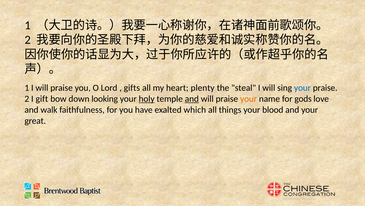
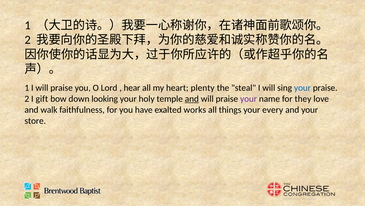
gifts: gifts -> hear (132, 88)
holy underline: present -> none (147, 99)
your colour: orange -> purple (249, 99)
gods: gods -> they (303, 99)
which: which -> works (195, 110)
blood: blood -> every (273, 110)
great: great -> store (35, 120)
